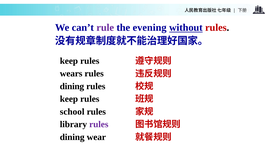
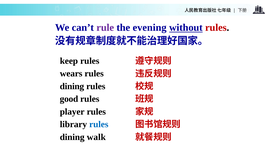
keep: keep -> good (69, 99)
school: school -> player (72, 112)
rules colour: purple -> blue (99, 124)
wear: wear -> walk (96, 137)
